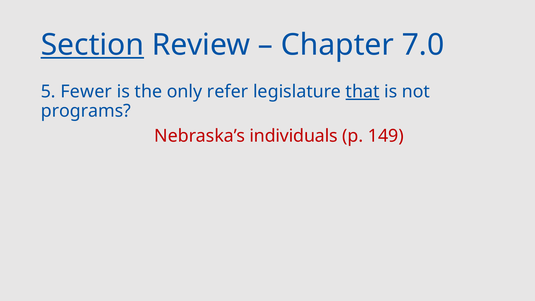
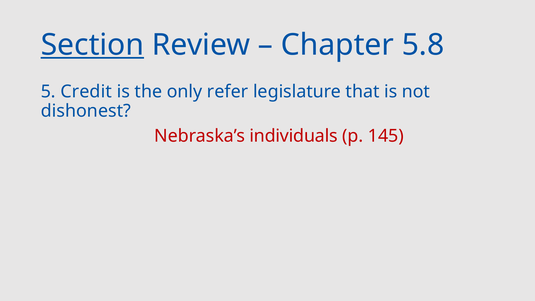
7.0: 7.0 -> 5.8 (423, 45)
Fewer: Fewer -> Credit (86, 92)
that underline: present -> none (363, 92)
programs: programs -> dishonest (86, 111)
149: 149 -> 145 (386, 136)
